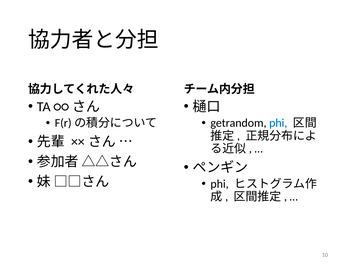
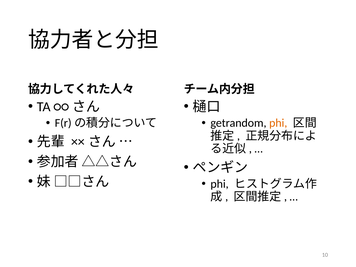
phi colour: blue -> orange (278, 123)
